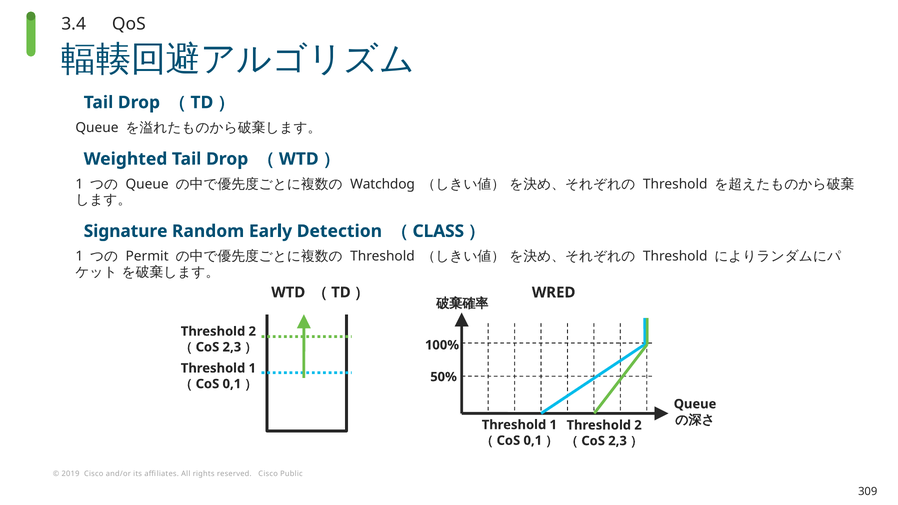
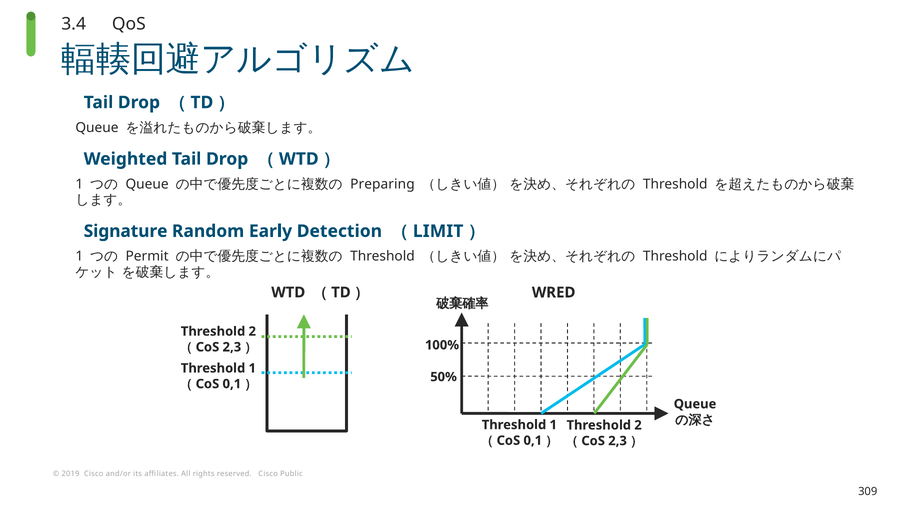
Watchdog: Watchdog -> Preparing (382, 184)
CLASS: CLASS -> LIMIT (438, 231)
